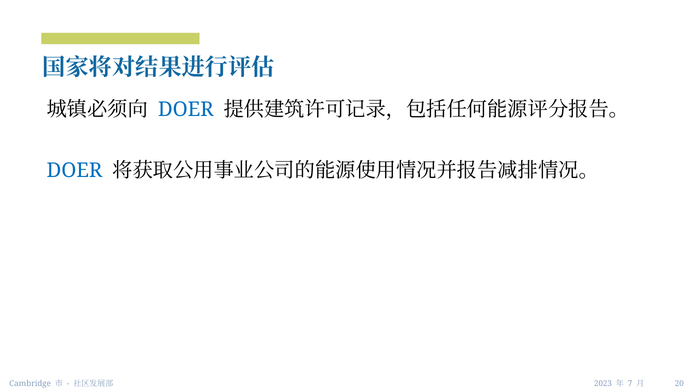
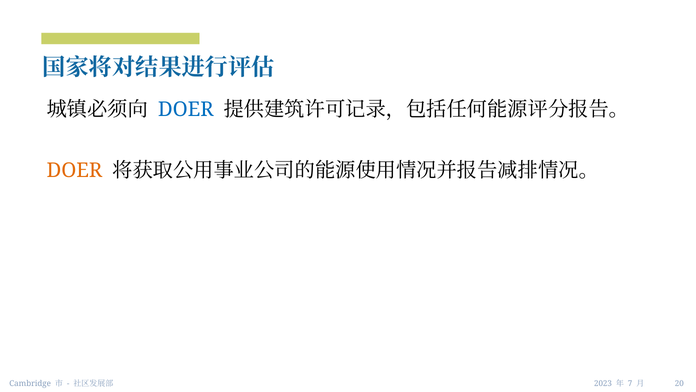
DOER colour: blue -> orange (74, 170)
